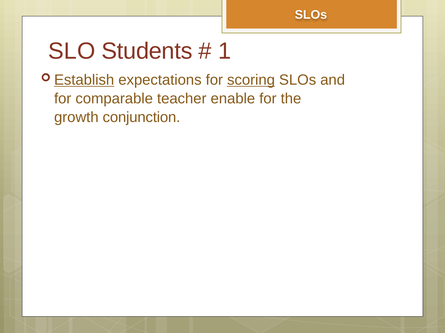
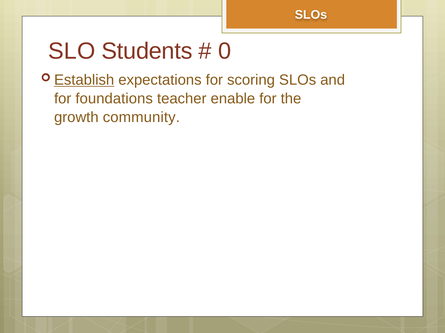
1: 1 -> 0 (225, 51)
scoring underline: present -> none (251, 80)
comparable: comparable -> foundations (114, 99)
conjunction: conjunction -> community (141, 117)
